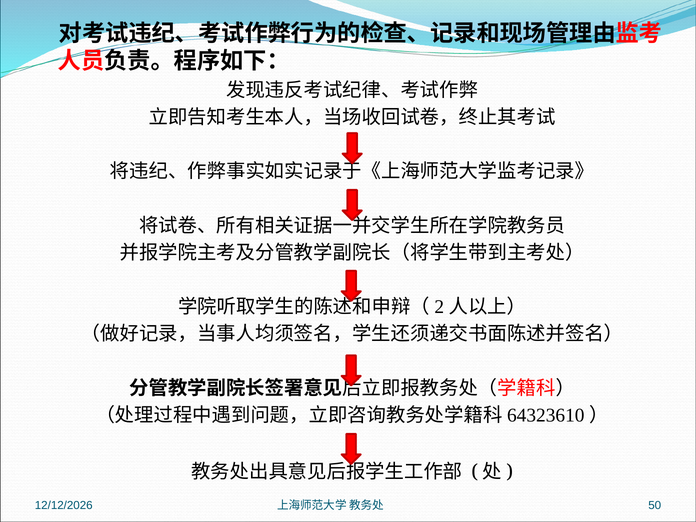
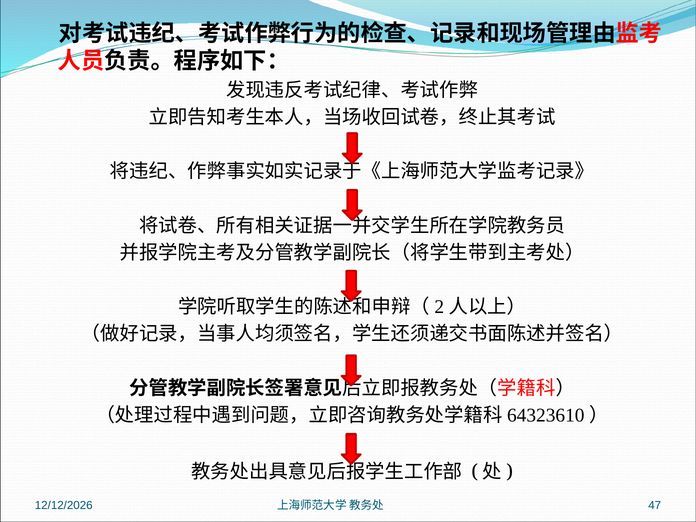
50: 50 -> 47 (655, 505)
